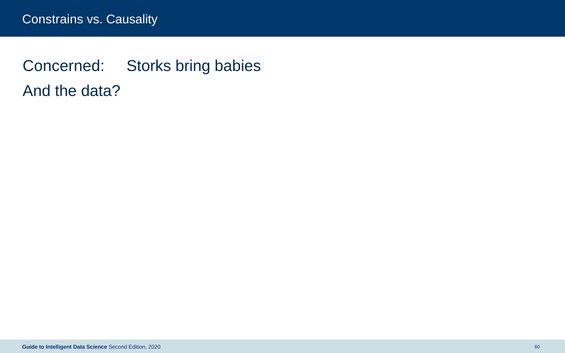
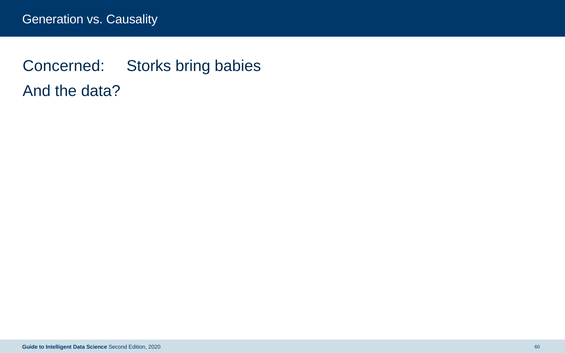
Constrains: Constrains -> Generation (53, 19)
